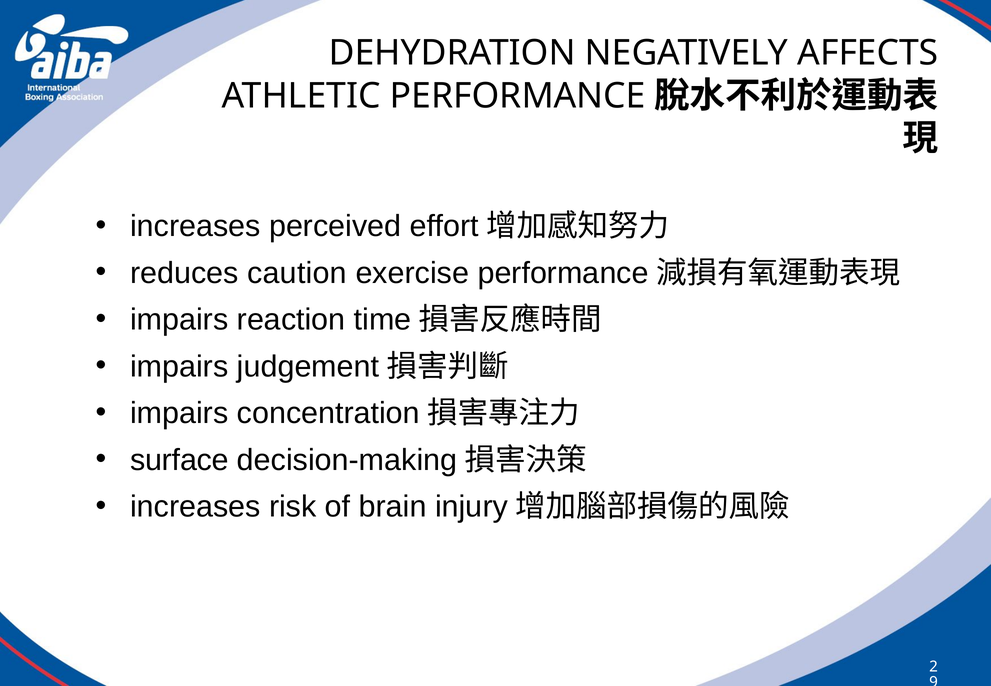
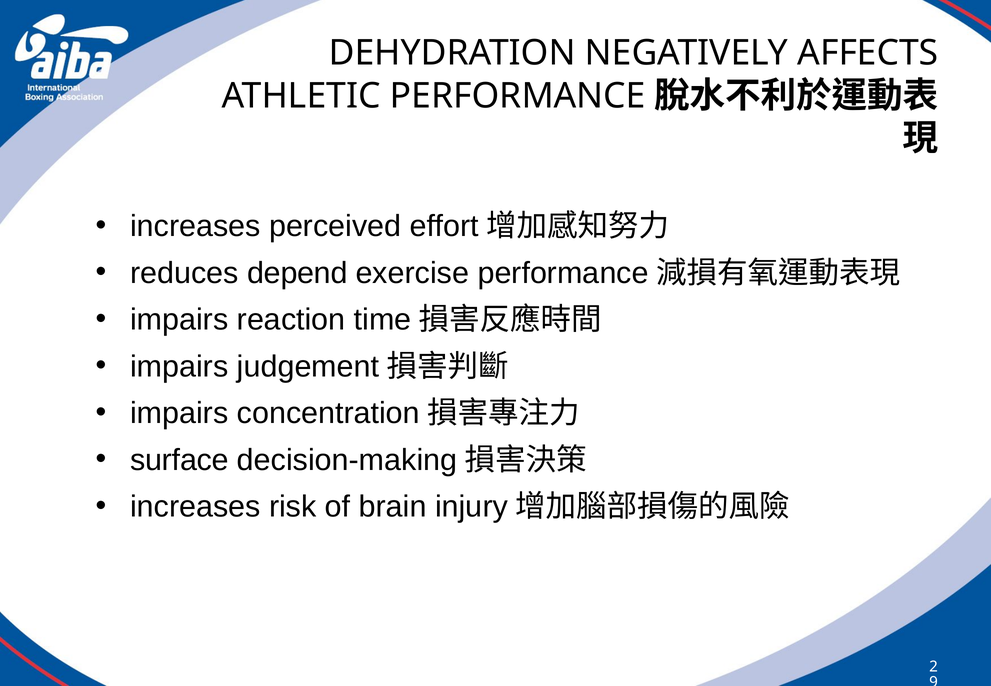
caution: caution -> depend (297, 273)
